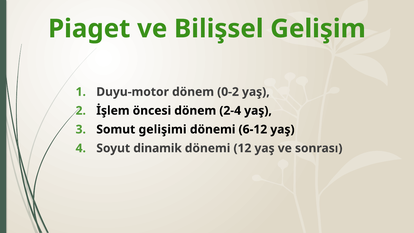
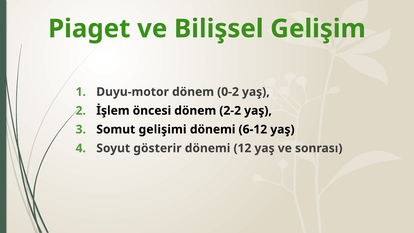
2-4: 2-4 -> 2-2 (230, 111)
dinamik: dinamik -> gösterir (157, 148)
